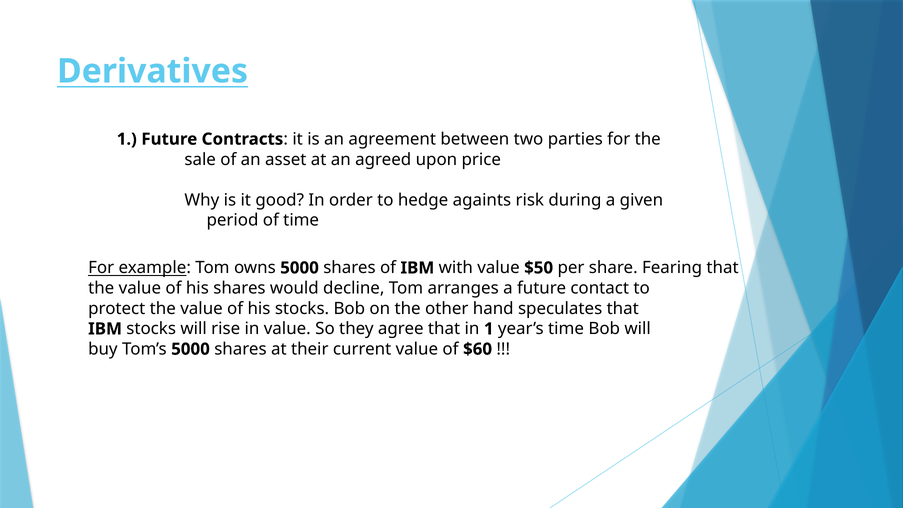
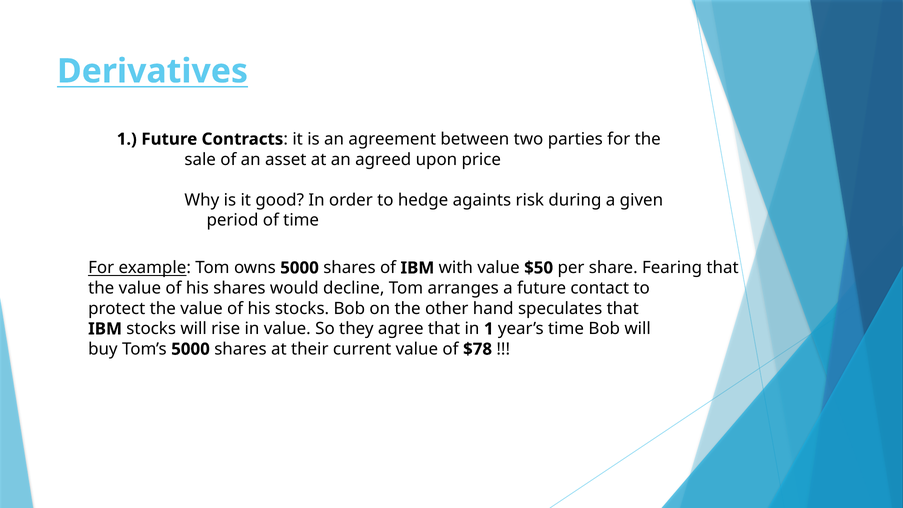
$60: $60 -> $78 (478, 349)
